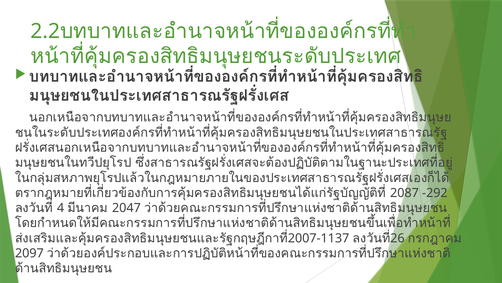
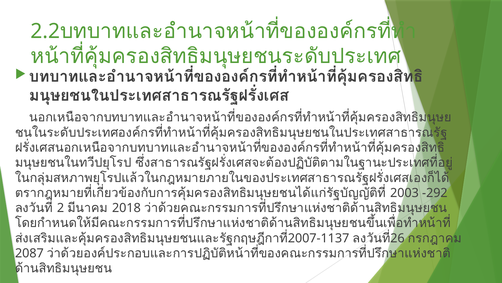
2087: 2087 -> 2003 (404, 193)
4: 4 -> 2 (61, 208)
2047: 2047 -> 2018 (126, 208)
2097: 2097 -> 2087 (29, 253)
